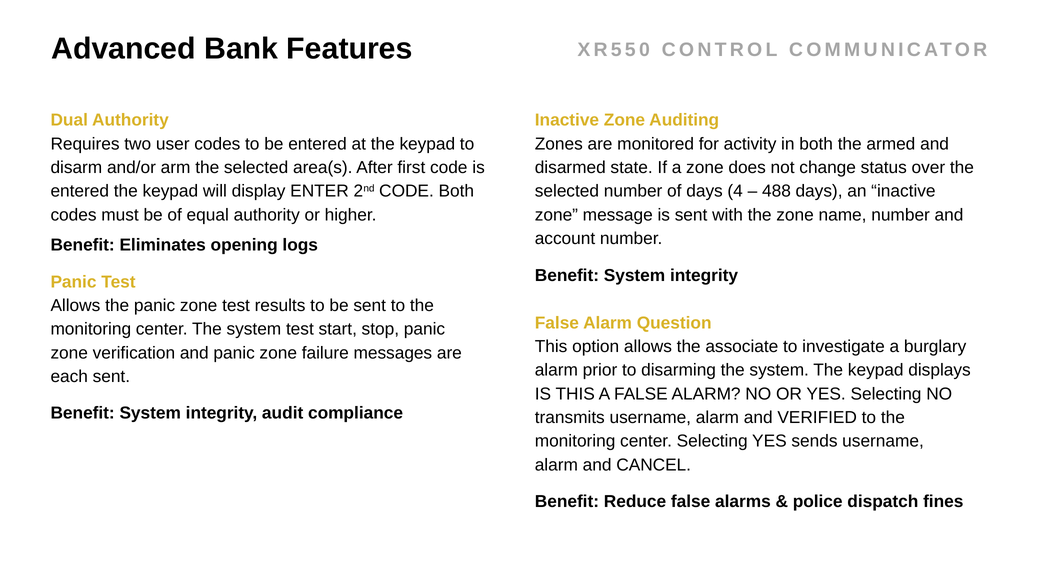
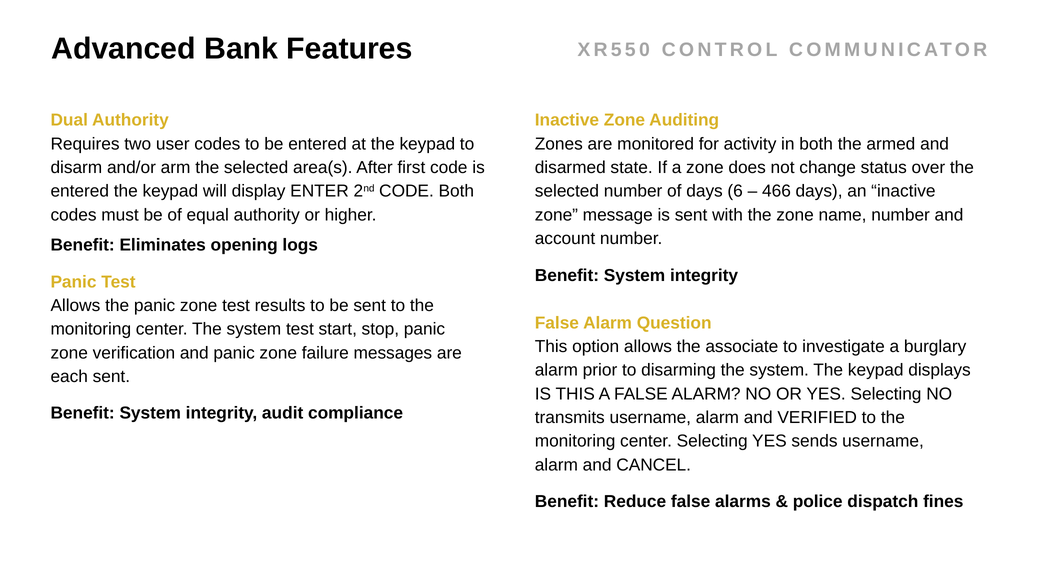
4: 4 -> 6 (735, 191)
488: 488 -> 466 (776, 191)
